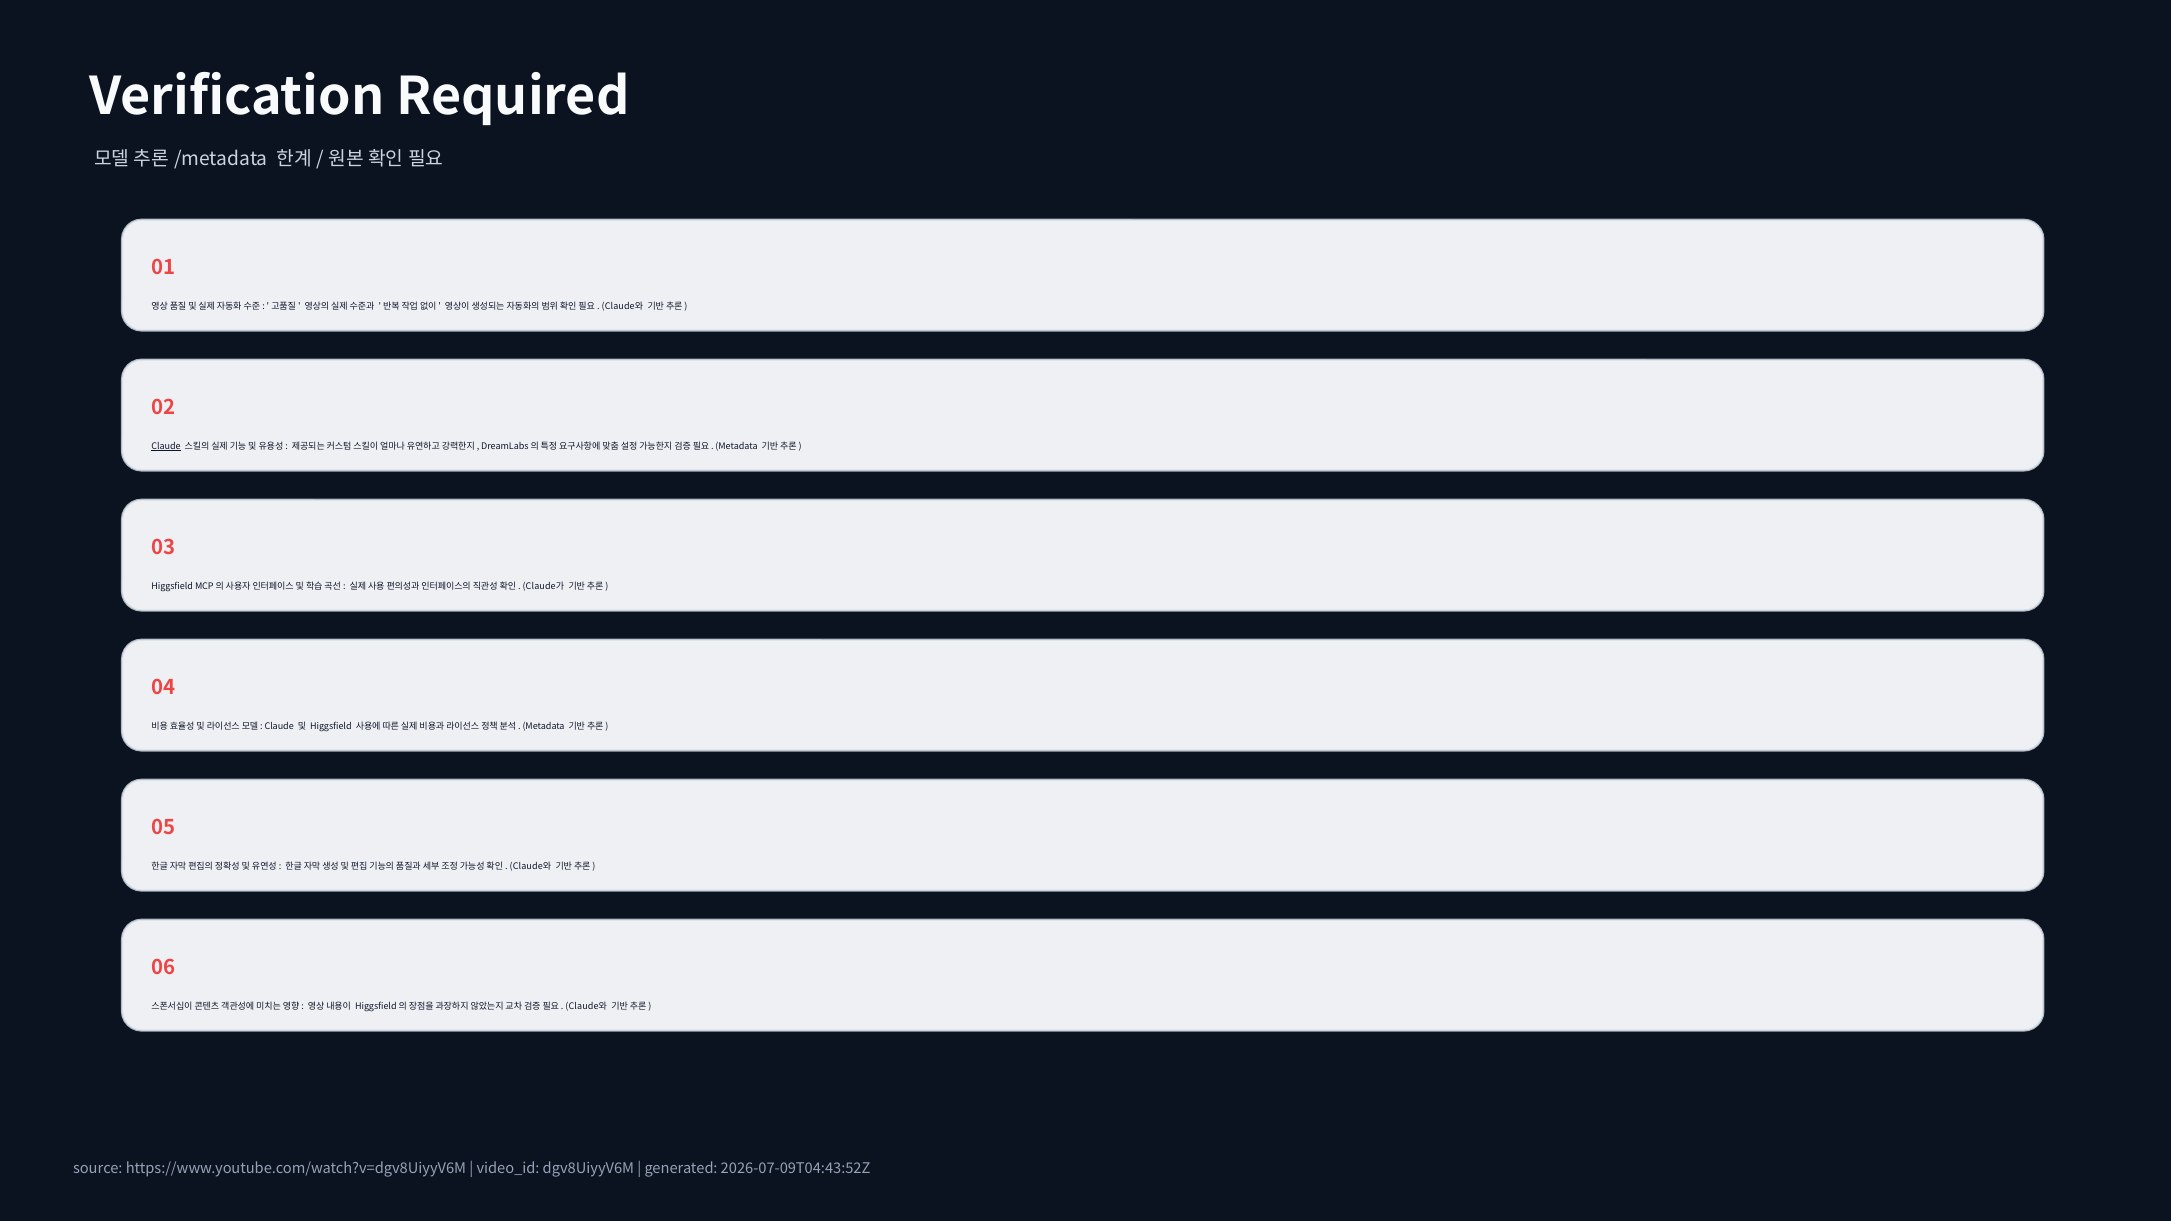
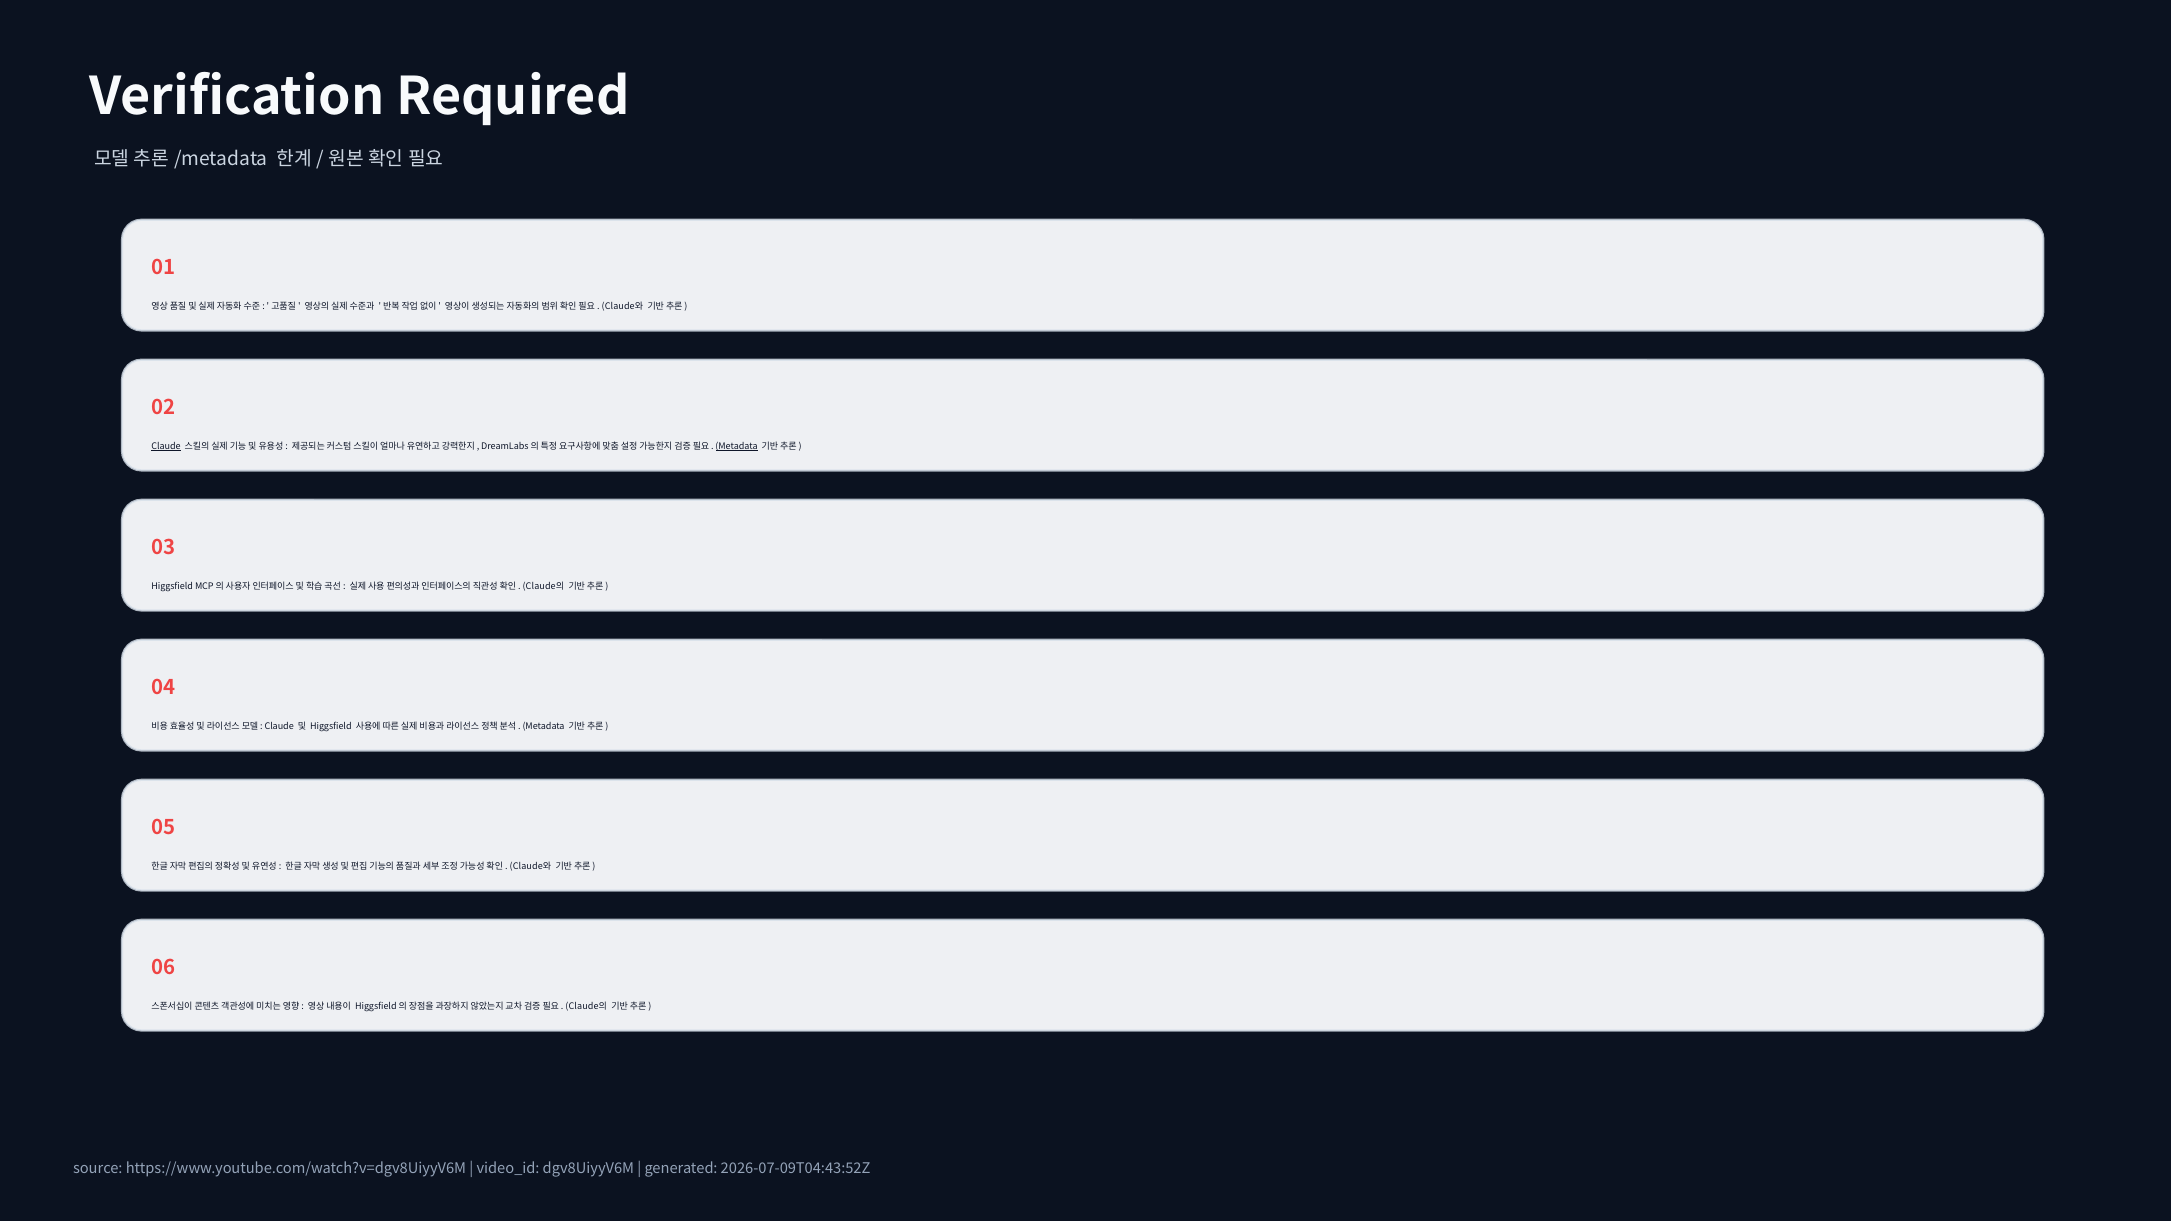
Metadata underline: none -> present (737, 447)
Claude가: Claude가 -> Claude의 (543, 587)
Claude와: Claude와 -> Claude의 (586, 1007)
